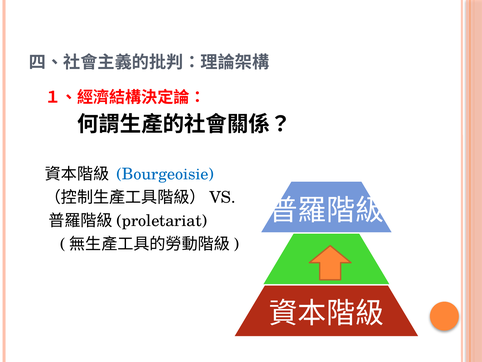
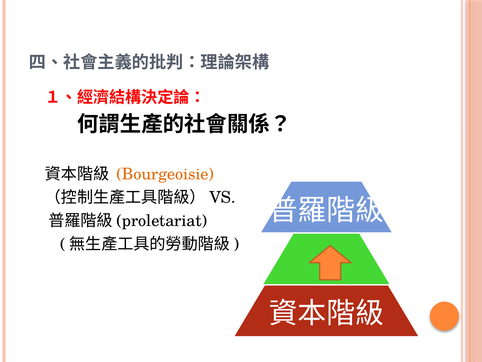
Bourgeoisie colour: blue -> orange (165, 174)
